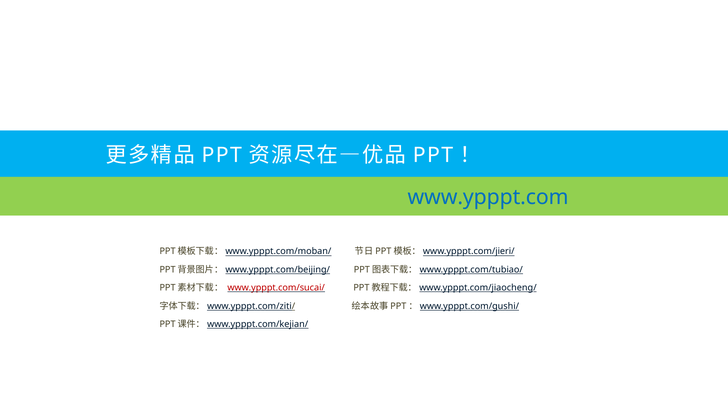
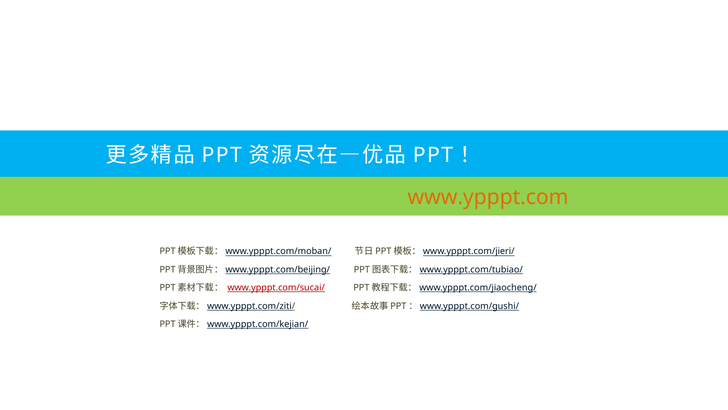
www.ypppt.com colour: blue -> orange (488, 197)
